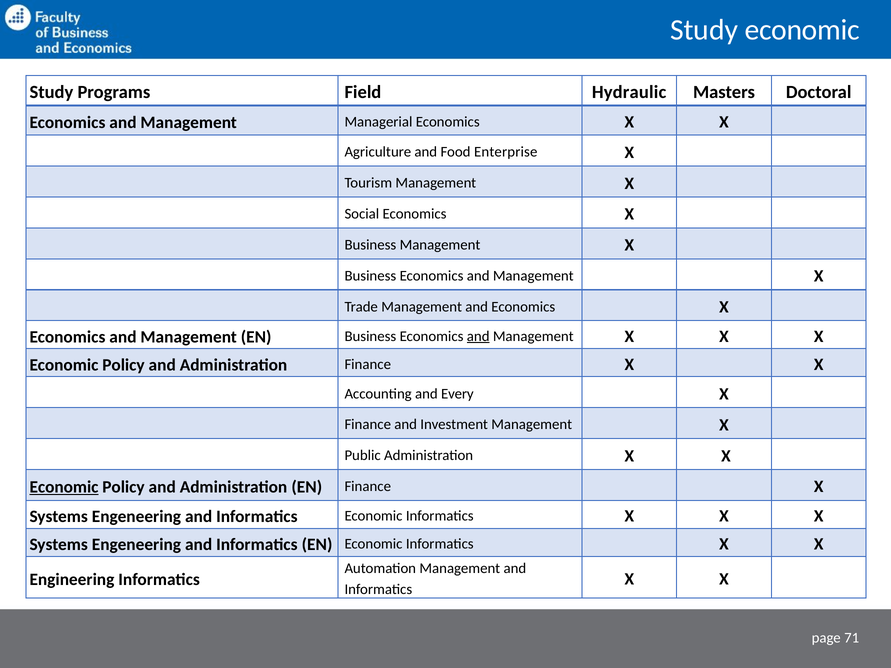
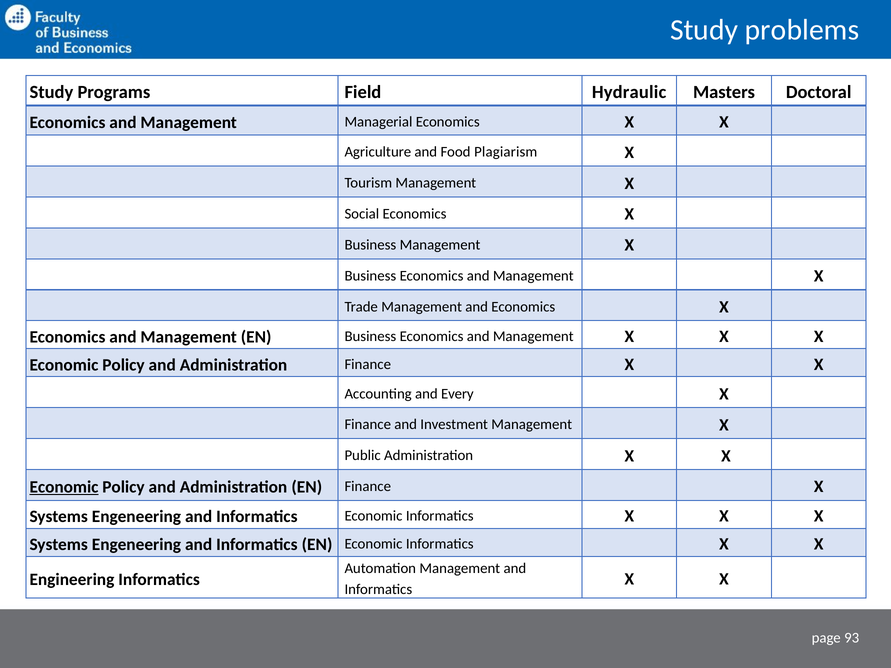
Study economic: economic -> problems (802, 30)
Enterprise: Enterprise -> Plagiarism (506, 152)
and underline: present -> none (478, 336)
71: 71 -> 93 (852, 638)
